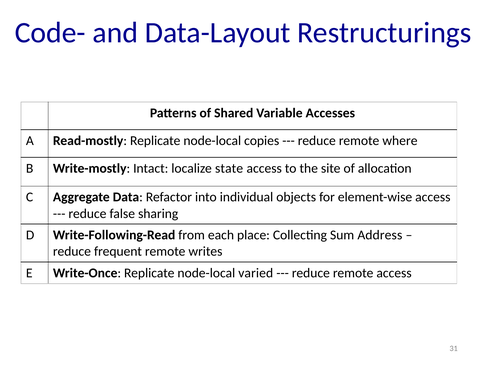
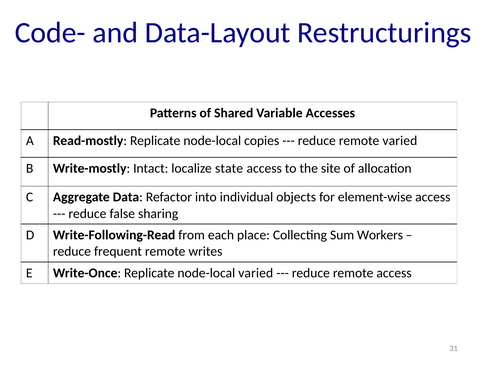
remote where: where -> varied (400, 141)
Address: Address -> Workers (380, 235)
